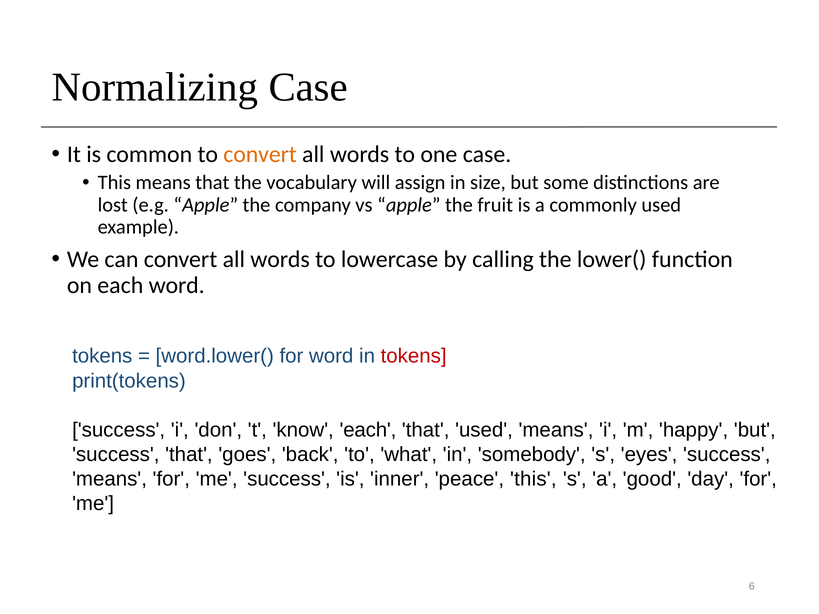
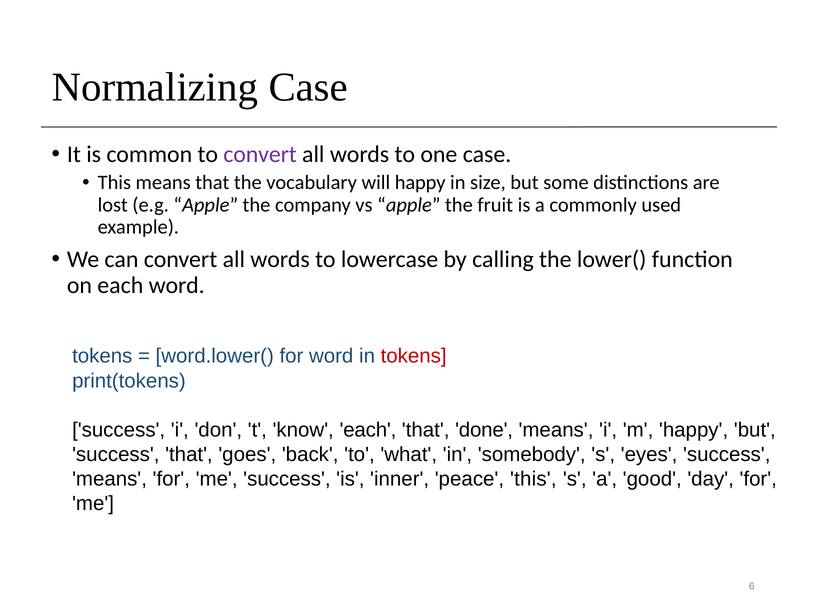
convert colour: orange -> purple (260, 155)
will assign: assign -> happy (420, 183)
that used: used -> done (484, 430)
